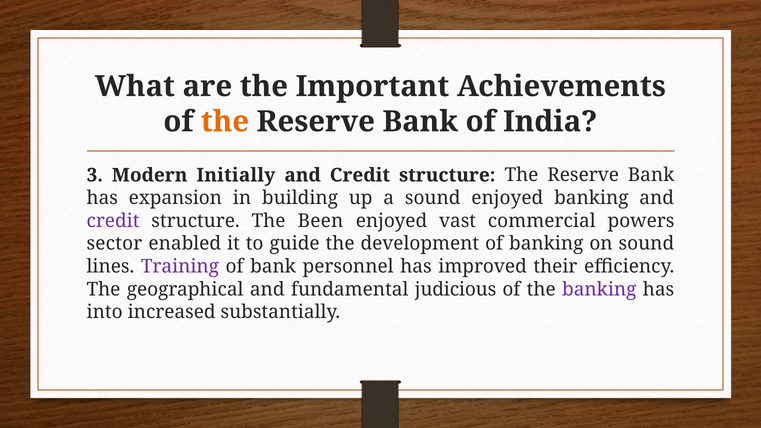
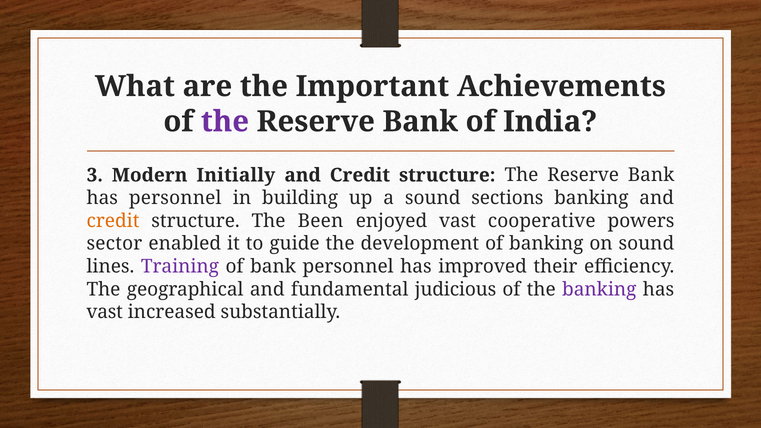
the colour: orange -> purple (225, 122)
has expansion: expansion -> personnel (175, 198)
sound enjoyed: enjoyed -> sections (507, 198)
credit colour: purple -> orange (113, 221)
commercial: commercial -> cooperative (542, 221)
into: into -> vast (105, 312)
